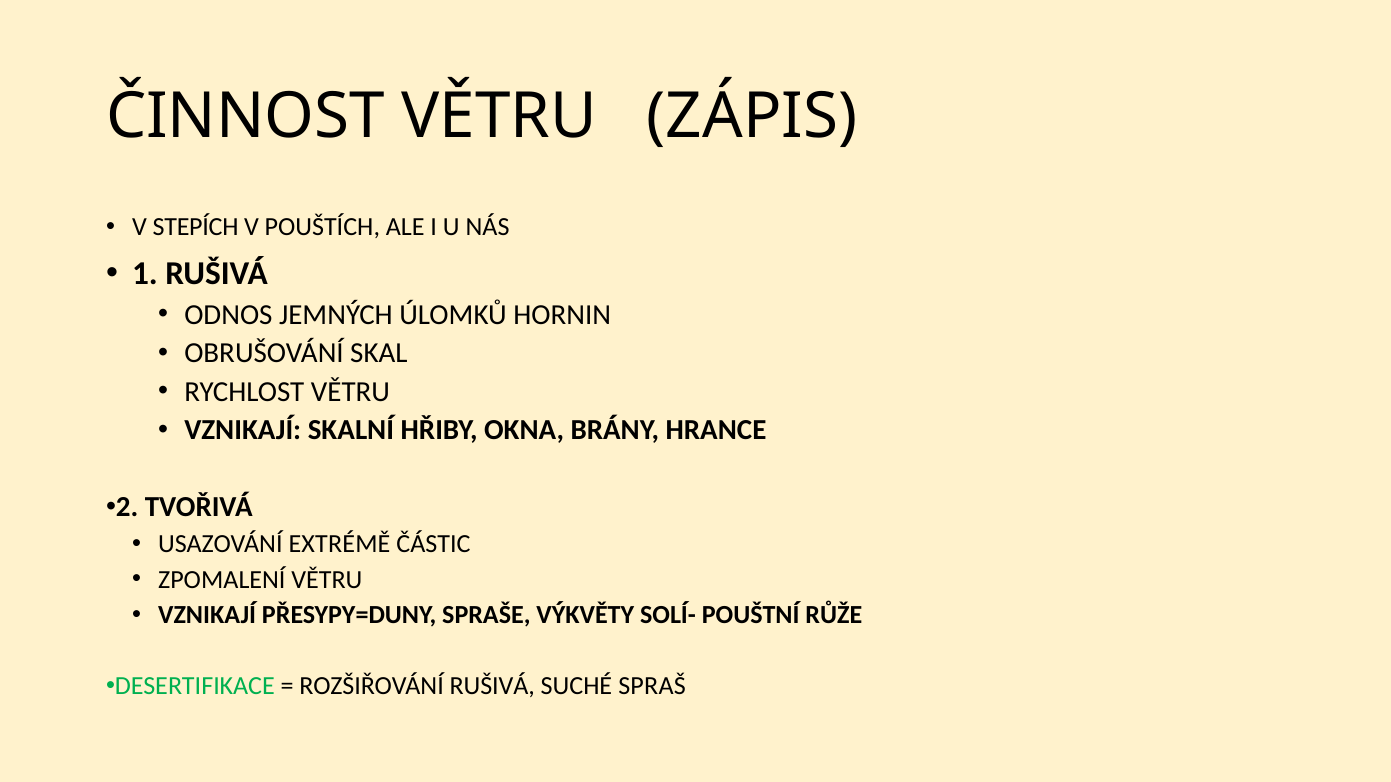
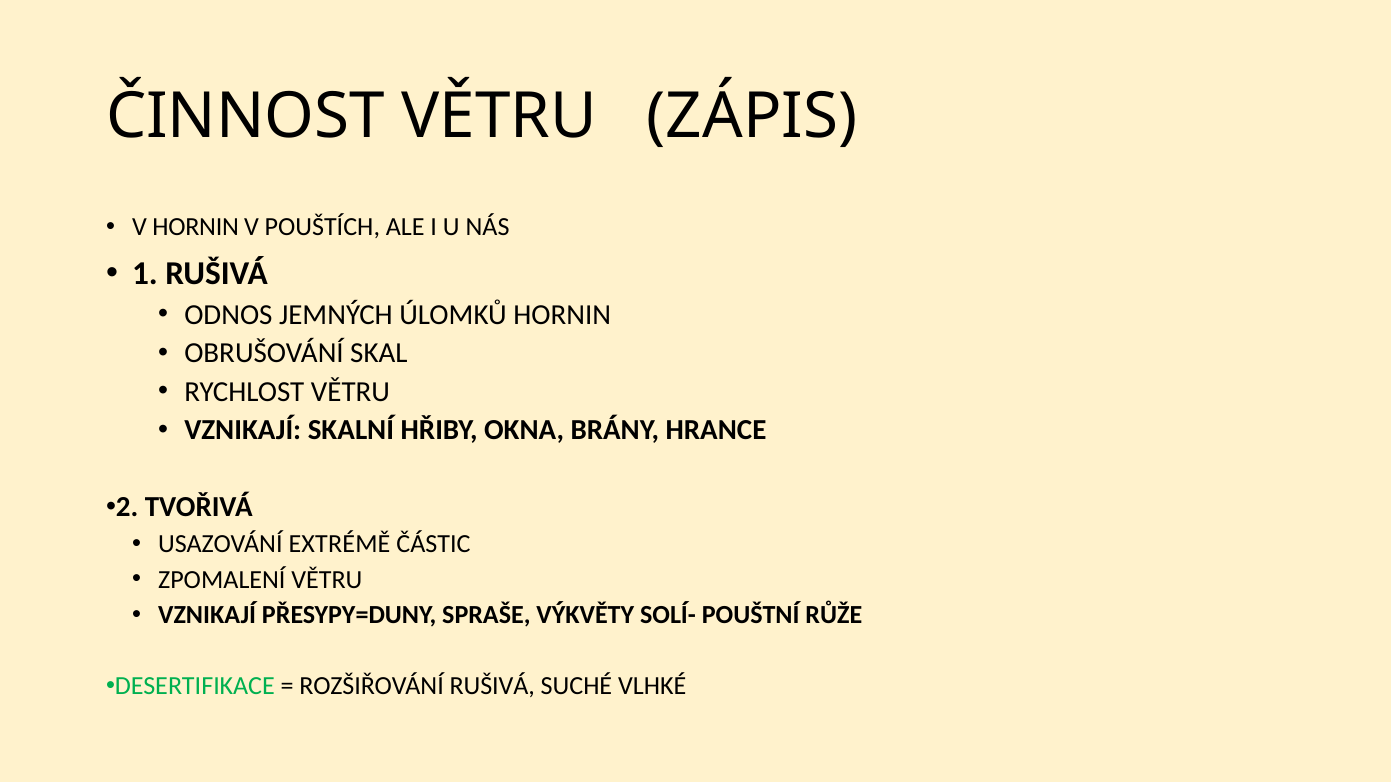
V STEPÍCH: STEPÍCH -> HORNIN (196, 227)
SPRAŠ: SPRAŠ -> VLHKÉ (652, 686)
